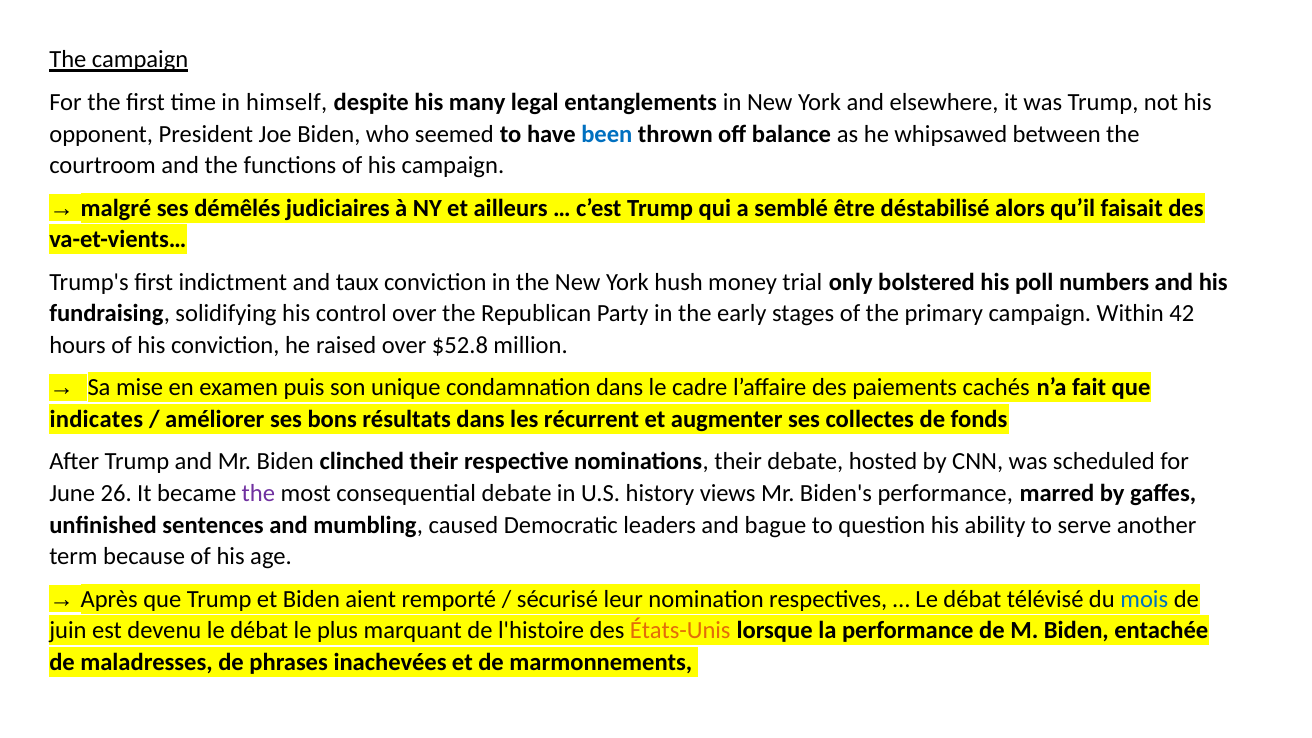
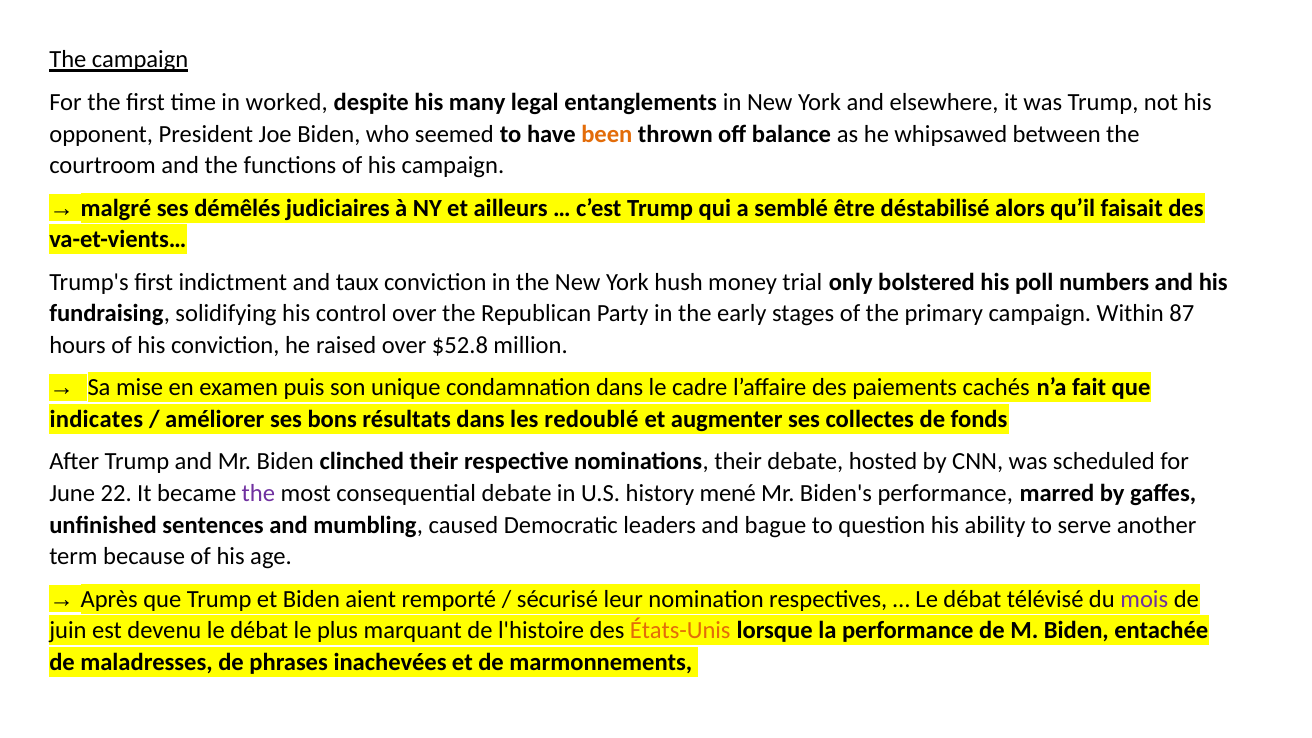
himself: himself -> worked (287, 102)
been colour: blue -> orange (607, 134)
42: 42 -> 87 (1182, 314)
récurrent: récurrent -> redoublé (591, 419)
26: 26 -> 22 (116, 493)
views: views -> mené (728, 493)
mois colour: blue -> purple (1144, 599)
